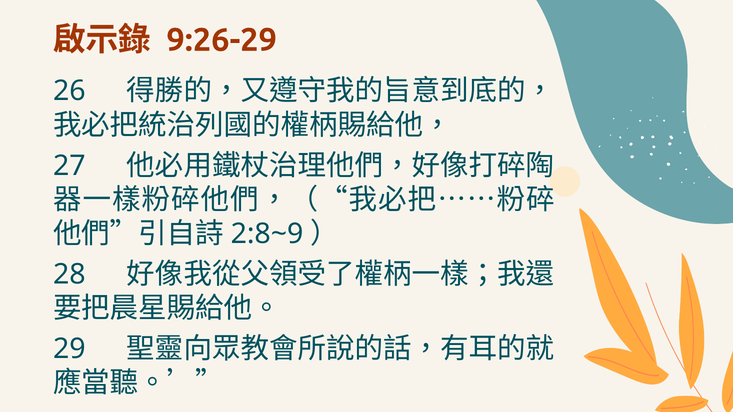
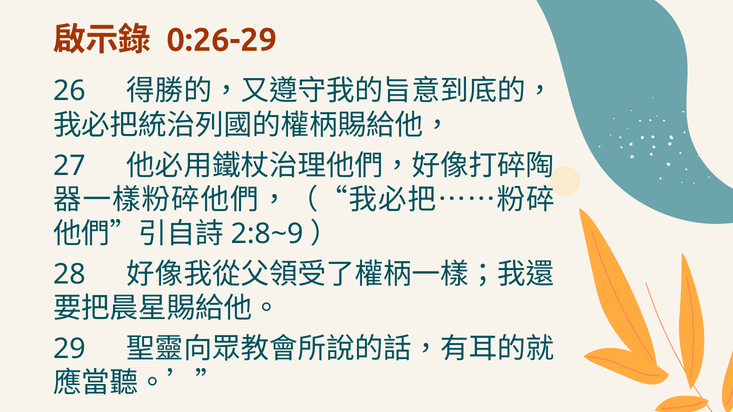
9:26-29: 9:26-29 -> 0:26-29 (222, 40)
